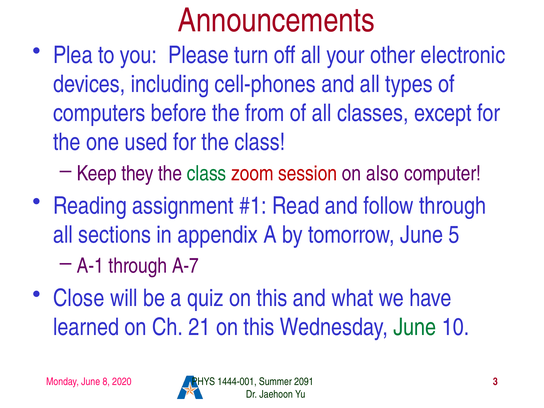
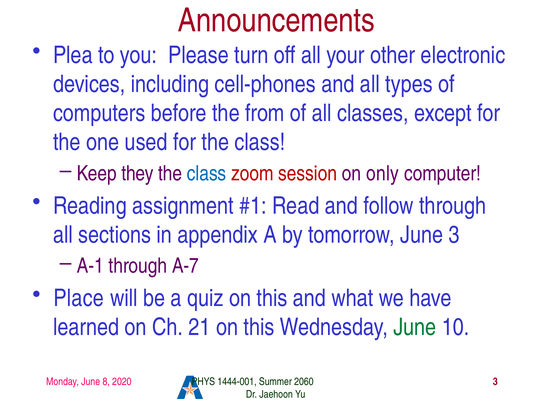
class colour: green -> blue (207, 173)
also: also -> only (383, 173)
June 5: 5 -> 3 (454, 235)
Close: Close -> Place (79, 298)
2091: 2091 -> 2060 (304, 382)
